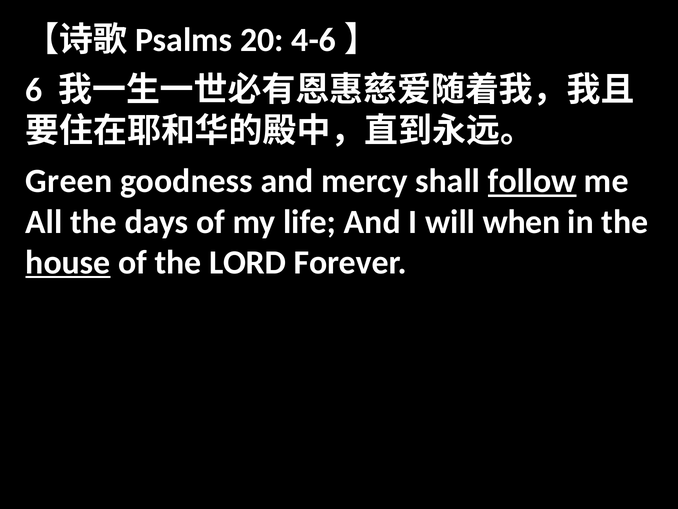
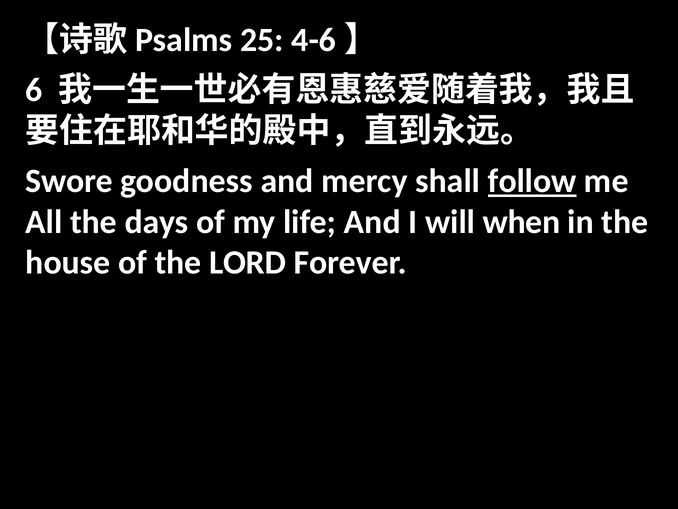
20: 20 -> 25 (262, 40)
Green: Green -> Swore (69, 181)
house underline: present -> none (68, 262)
